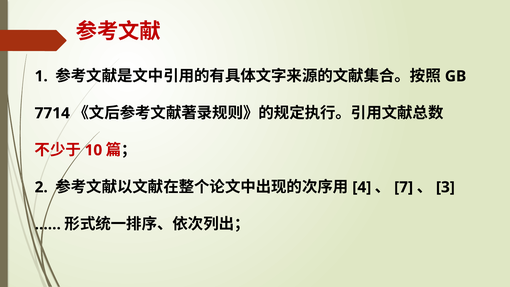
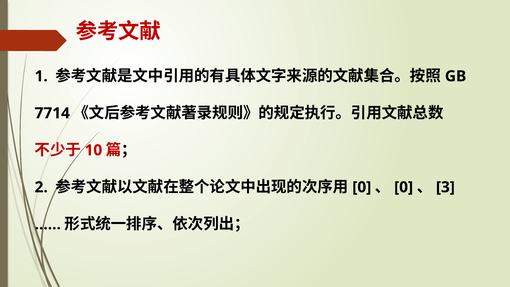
4: 4 -> 0 (362, 187)
7: 7 -> 0 (404, 187)
